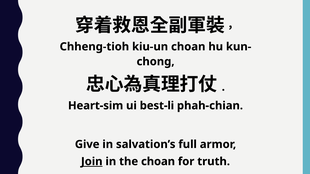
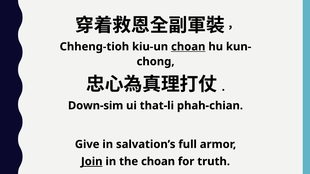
choan underline: none -> present (188, 47)
Heart-sim: Heart-sim -> Down-sim (96, 106)
best-li: best-li -> that-li (157, 106)
